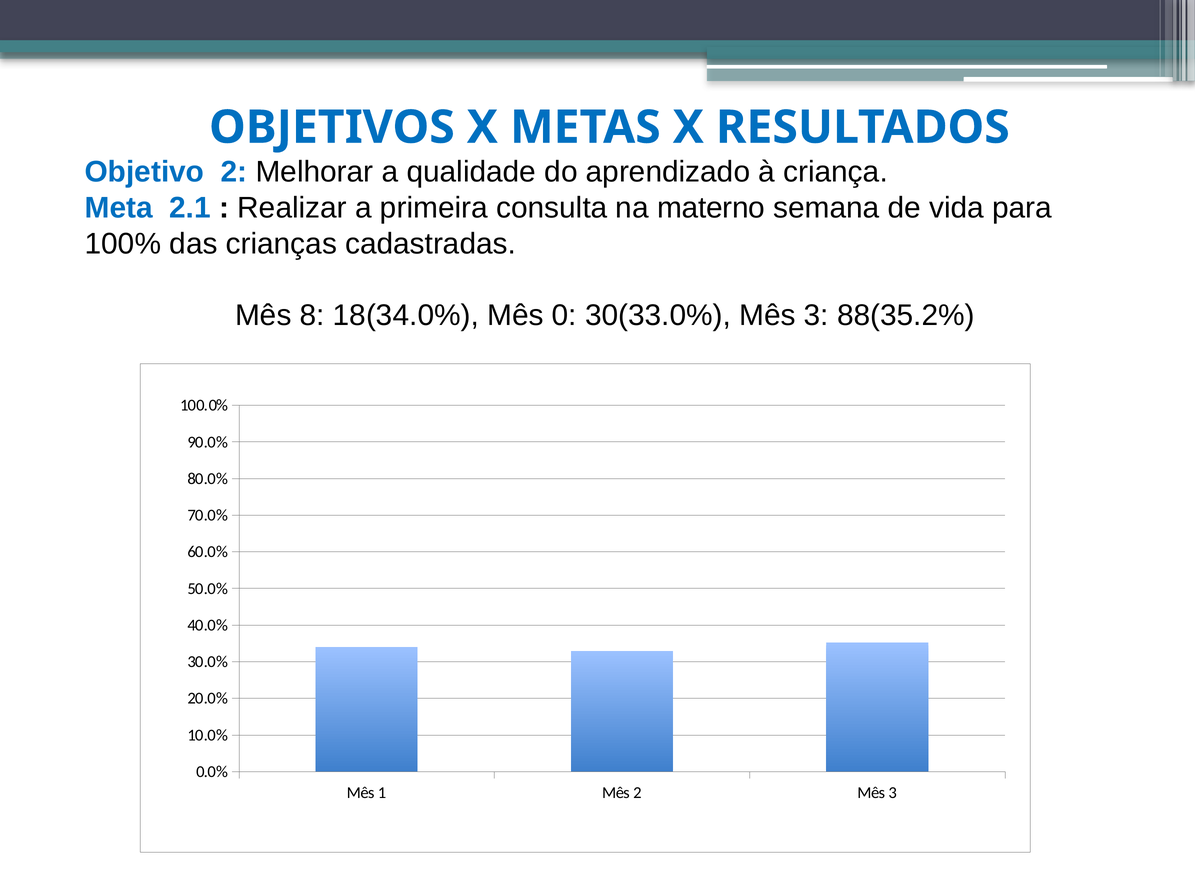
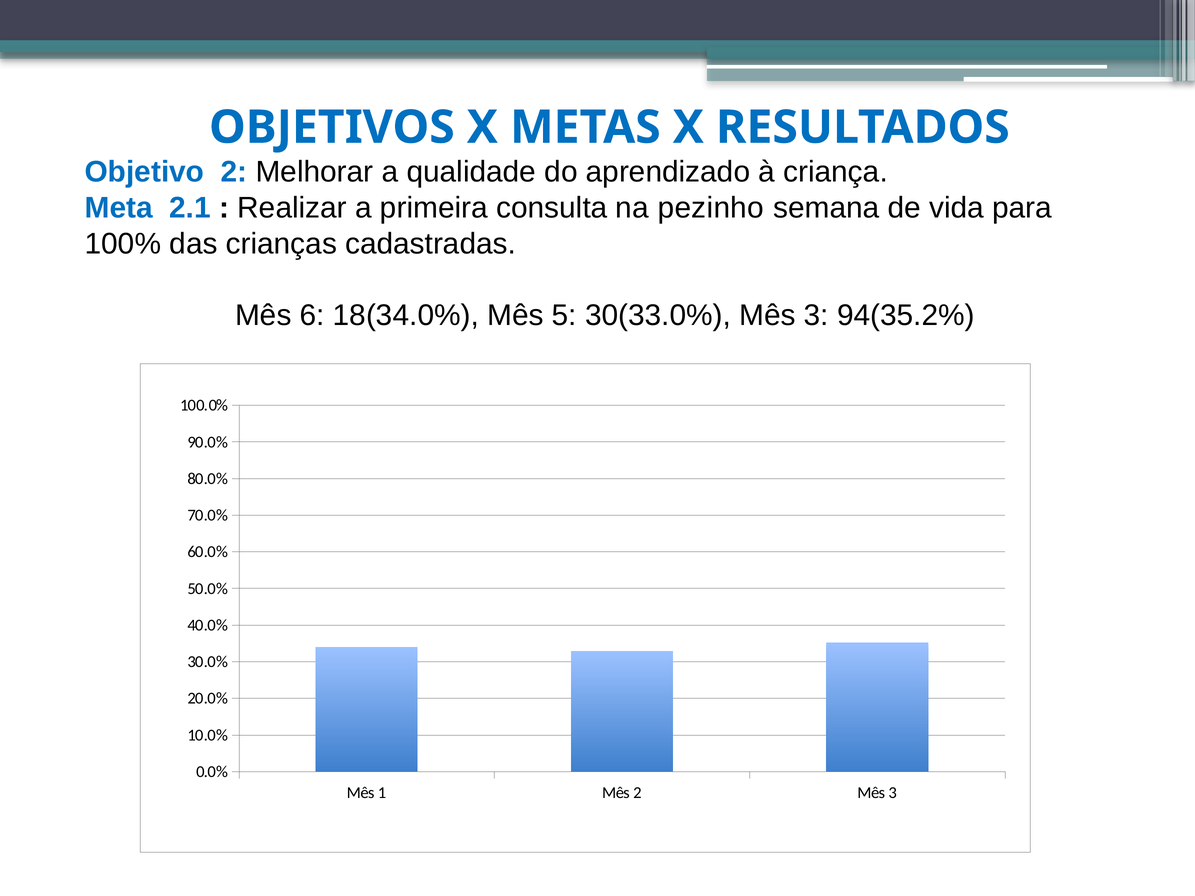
materno: materno -> pezinho (711, 208)
8: 8 -> 6 (312, 316)
0: 0 -> 5 (564, 316)
88(35.2%: 88(35.2% -> 94(35.2% (906, 316)
